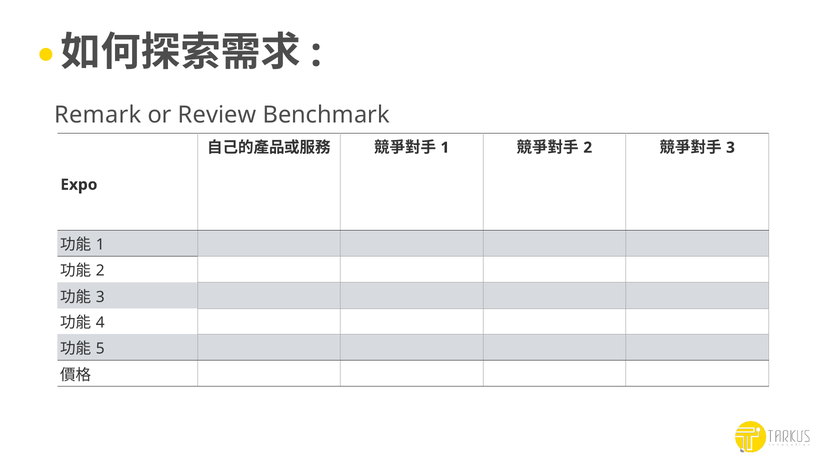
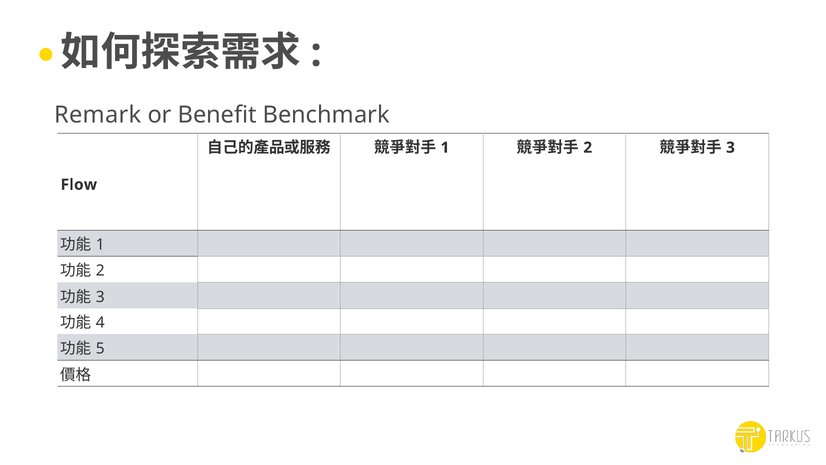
Review: Review -> Benefit (217, 115)
Expo: Expo -> Flow (79, 184)
